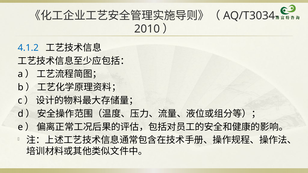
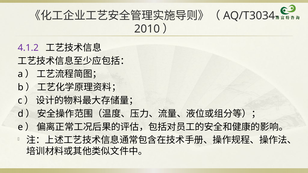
4.1.2 colour: blue -> purple (28, 48)
